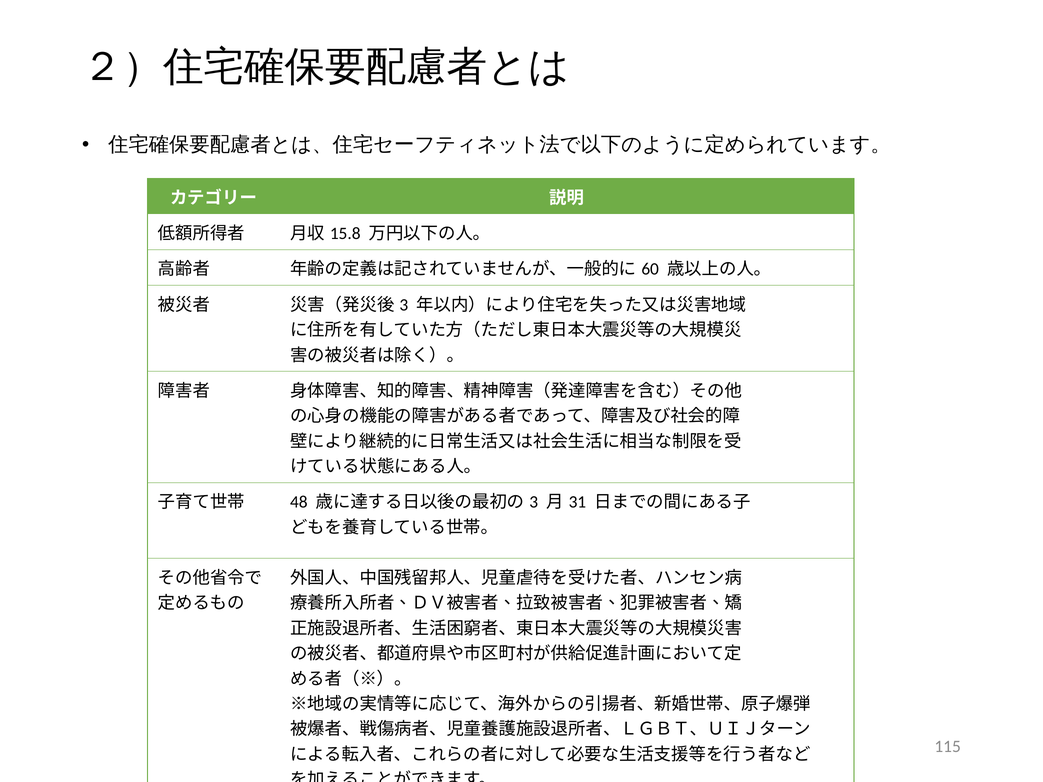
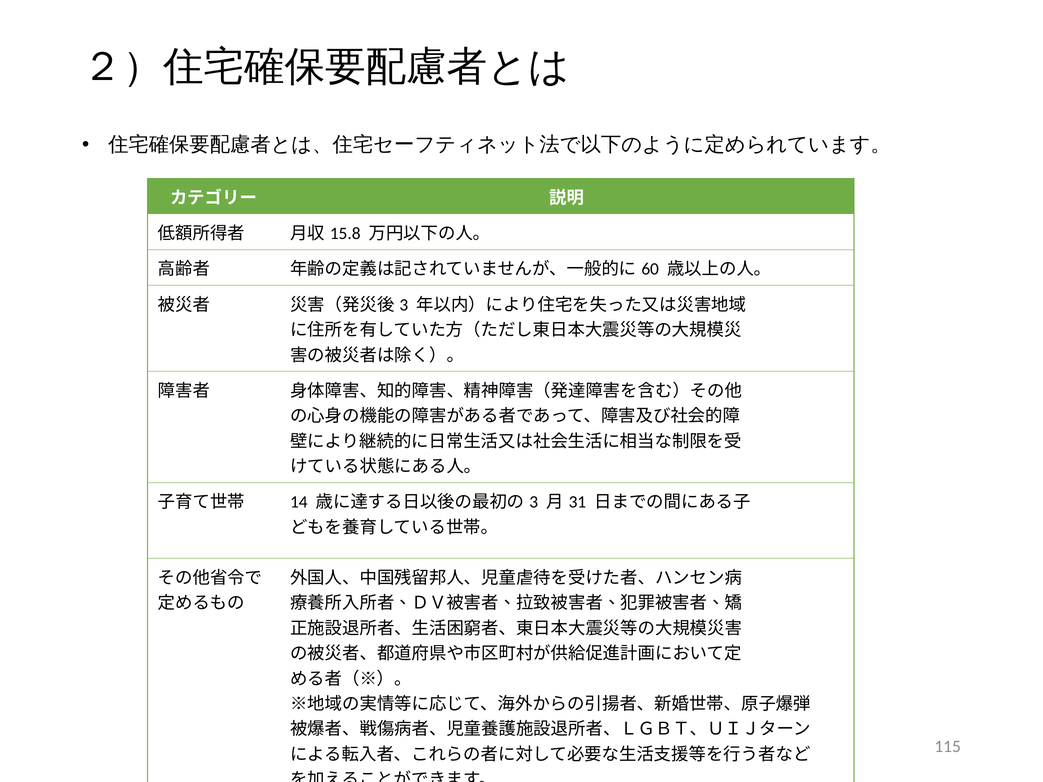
48: 48 -> 14 (299, 502)
